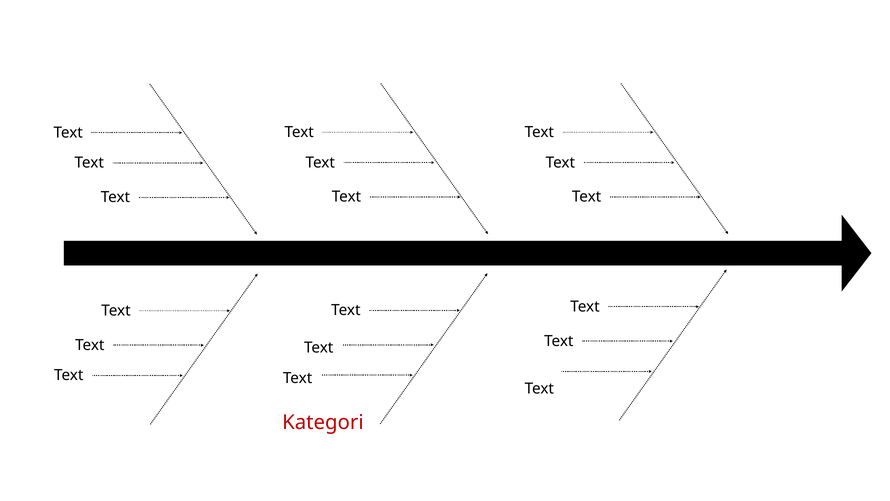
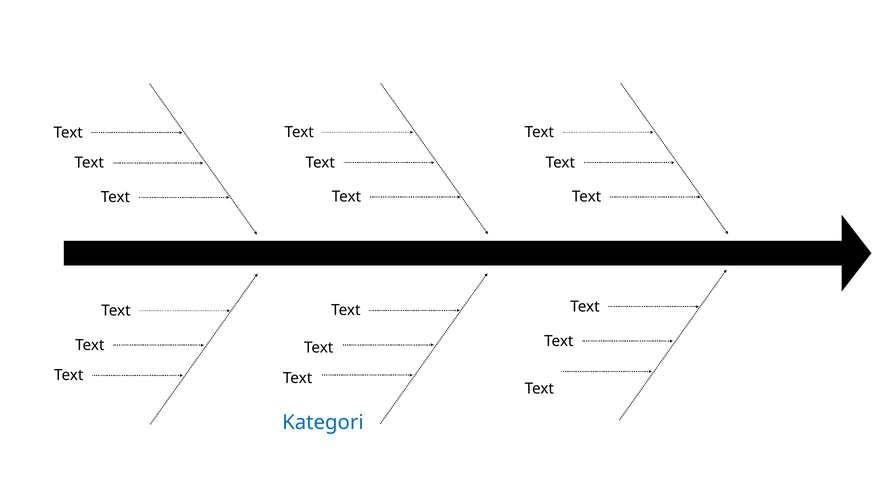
Kategori colour: red -> blue (323, 422)
